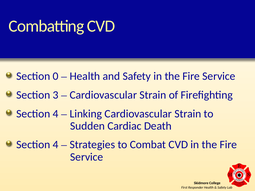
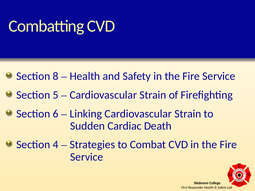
0: 0 -> 8 (56, 76)
3: 3 -> 5 (56, 95)
4: 4 -> 6 (56, 114)
